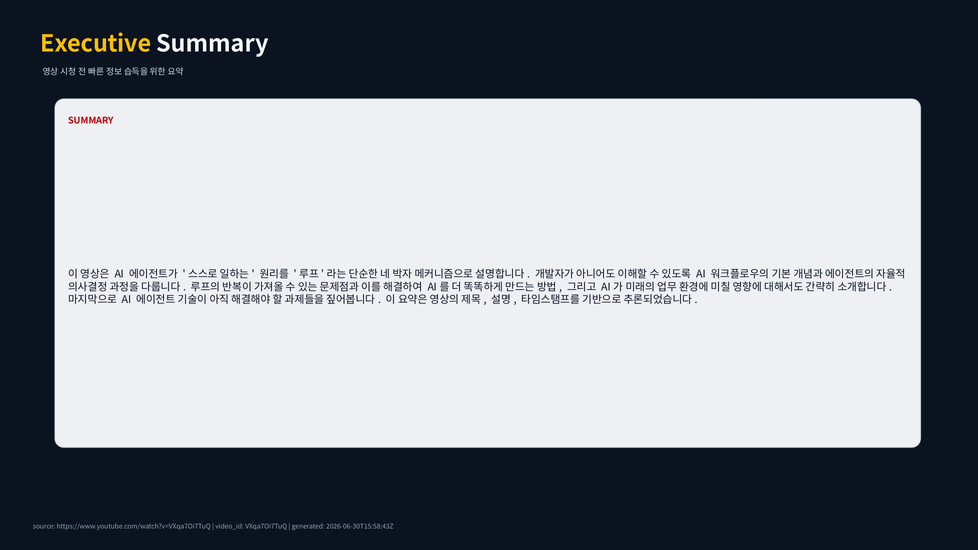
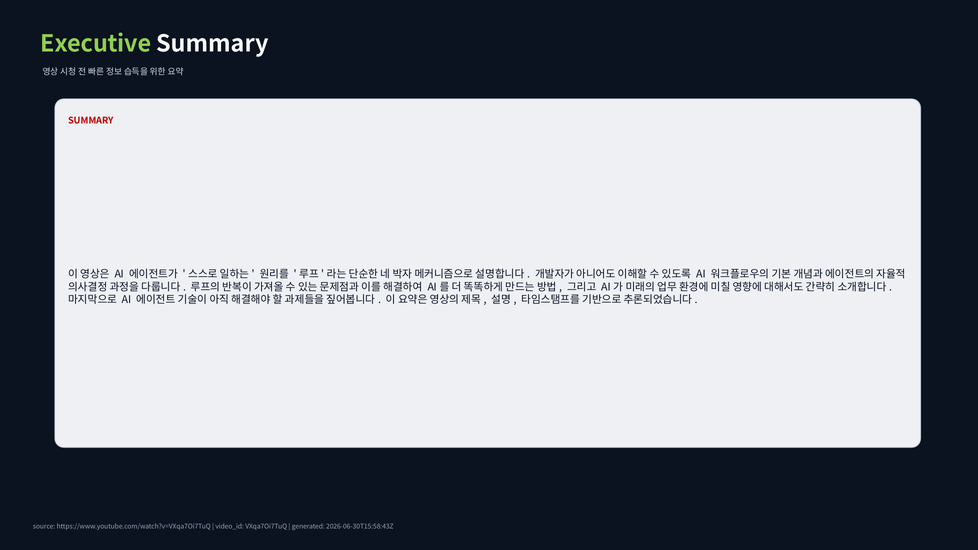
Executive colour: yellow -> light green (96, 44)
